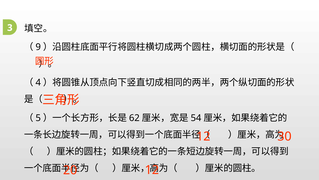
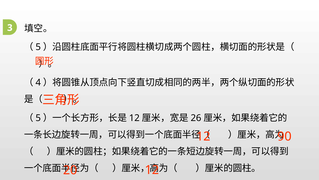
9: 9 -> 5 (38, 47)
62: 62 -> 12 (134, 118)
54: 54 -> 26 (196, 118)
30: 30 -> 90 (284, 136)
